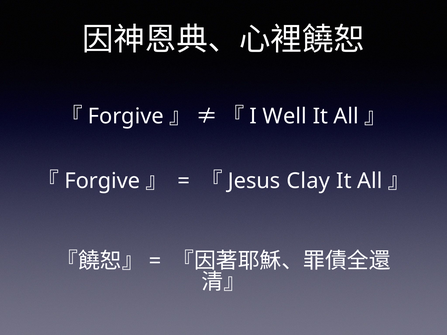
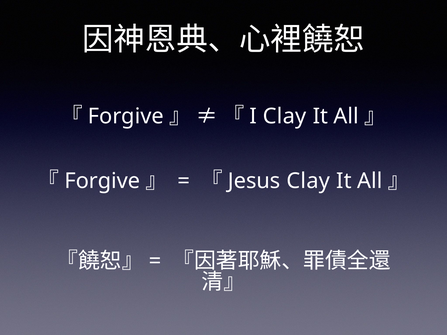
Well: Well -> Clay (285, 116)
